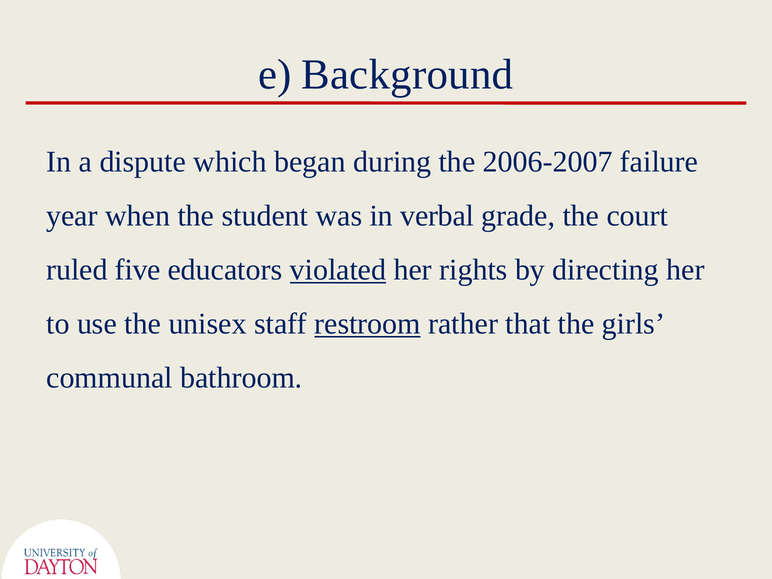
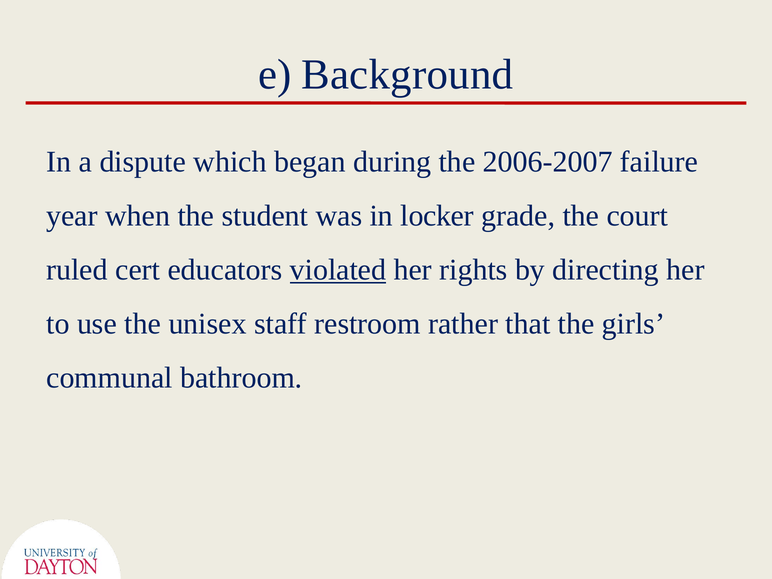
verbal: verbal -> locker (437, 216)
five: five -> cert (138, 270)
restroom underline: present -> none (367, 324)
